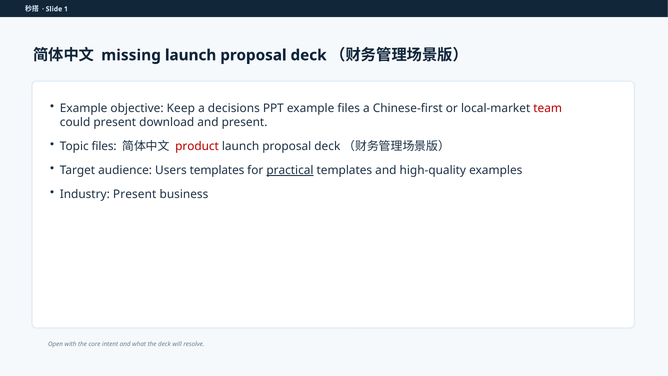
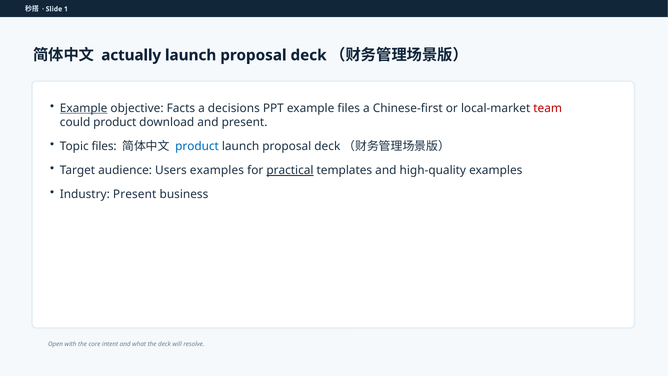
missing: missing -> actually (131, 55)
Example underline: none -> present (84, 108)
Keep: Keep -> Facts (181, 108)
could present: present -> product (115, 122)
product colour: red -> blue (197, 146)
Users templates: templates -> examples (217, 170)
